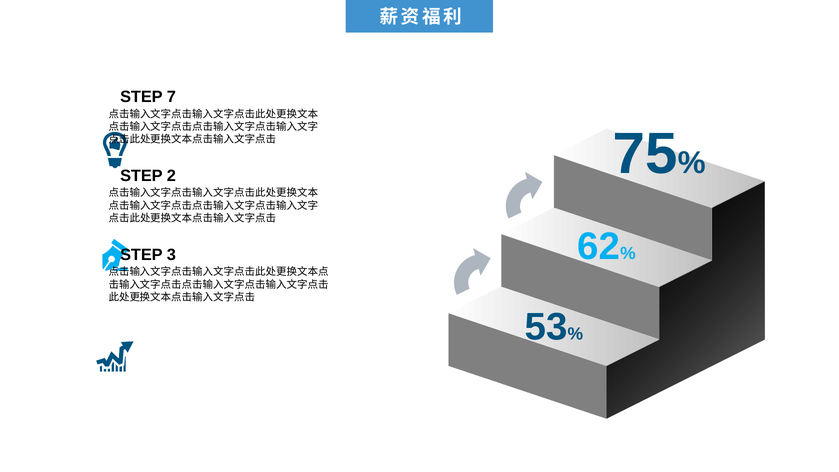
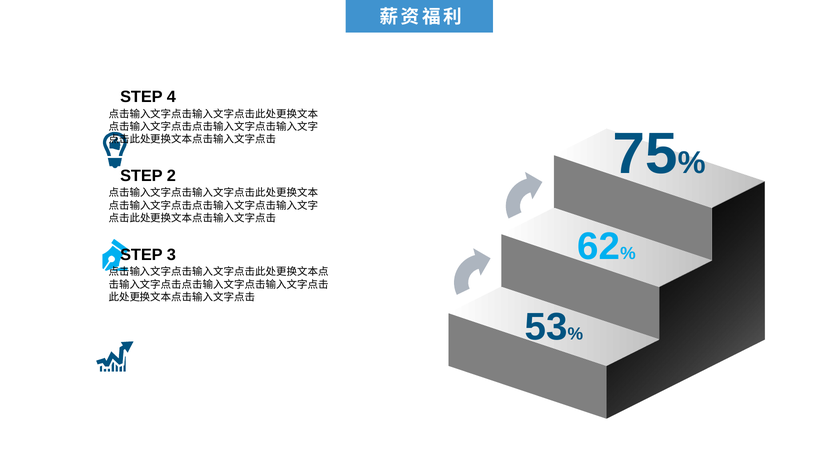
7: 7 -> 4 (171, 97)
